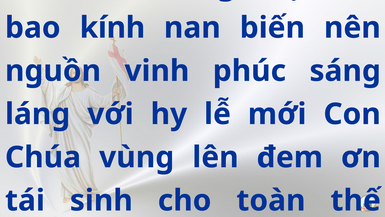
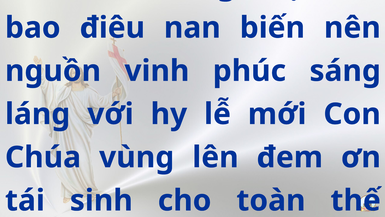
kính: kính -> điêu (112, 28)
